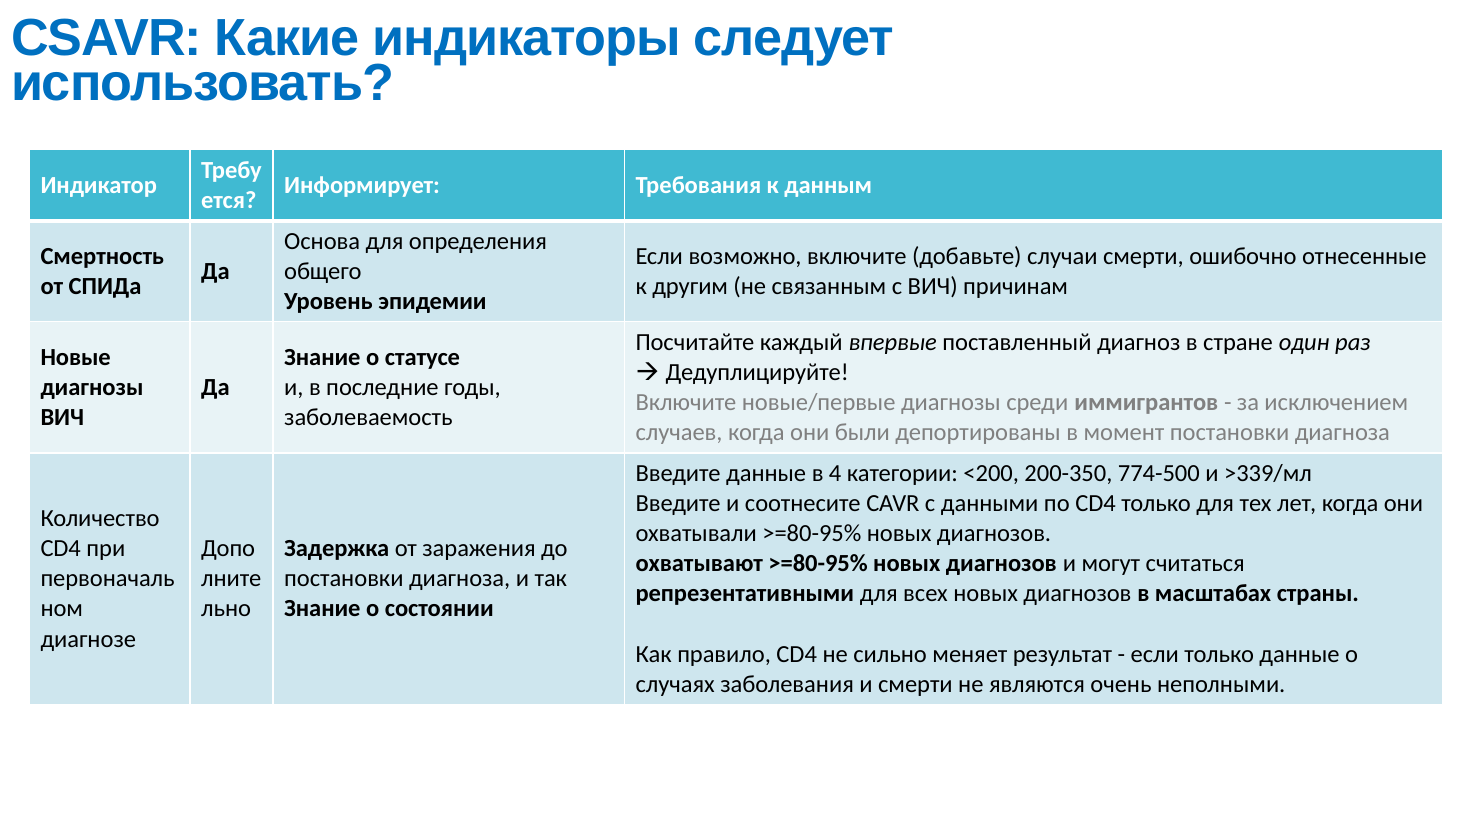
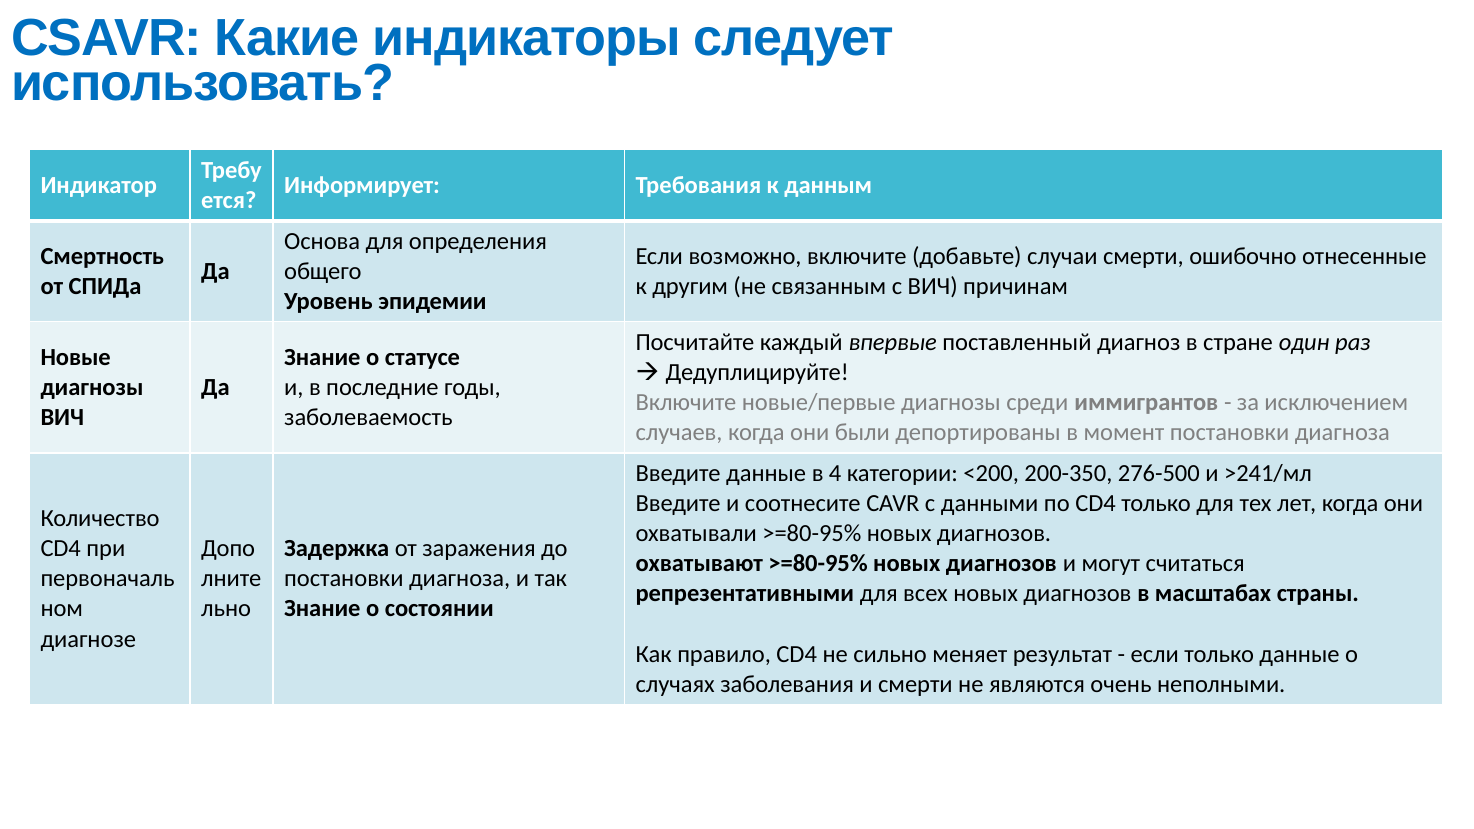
774-500: 774-500 -> 276-500 (1159, 474)
>339/мл: >339/мл -> >241/мл (1268, 474)
